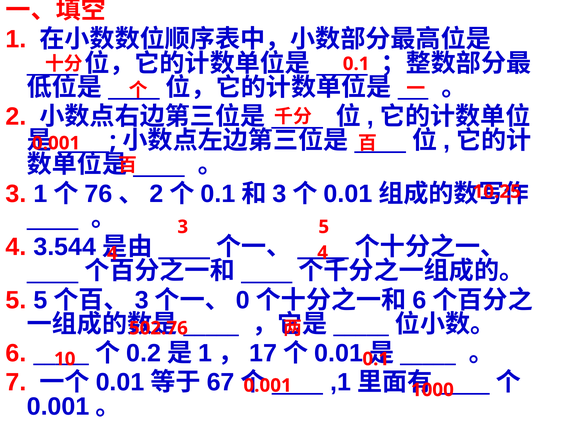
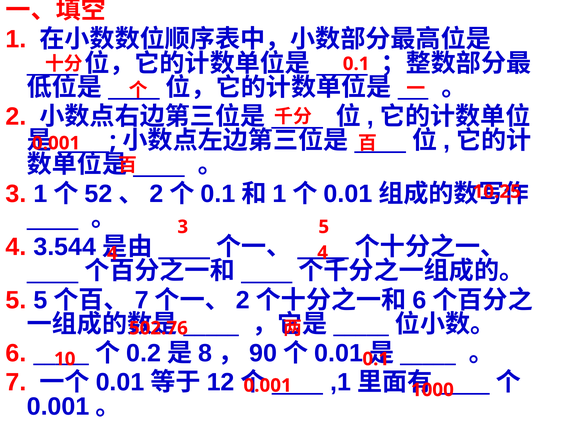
76: 76 -> 52 (98, 194)
3: 3 -> 1 (279, 194)
3: 3 -> 7 (142, 300)
0: 0 -> 2 (243, 300)
1: 1 -> 8 (205, 353)
17: 17 -> 90 (263, 353)
67: 67 -> 12 (221, 382)
